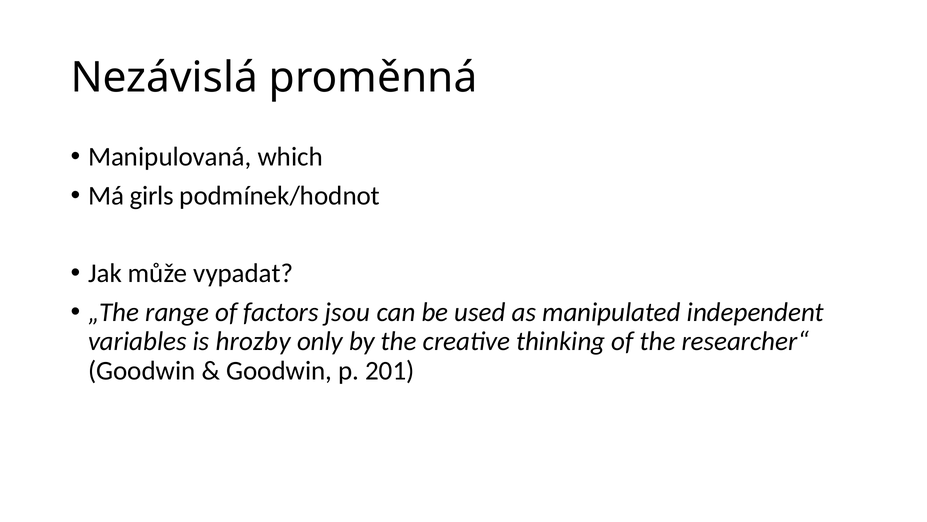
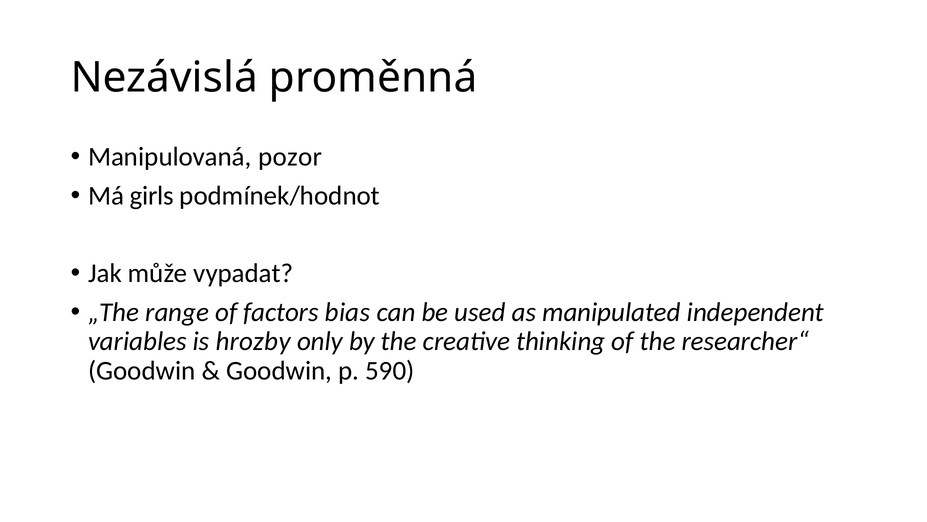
which: which -> pozor (290, 157)
jsou: jsou -> bias (348, 312)
201: 201 -> 590 (390, 370)
